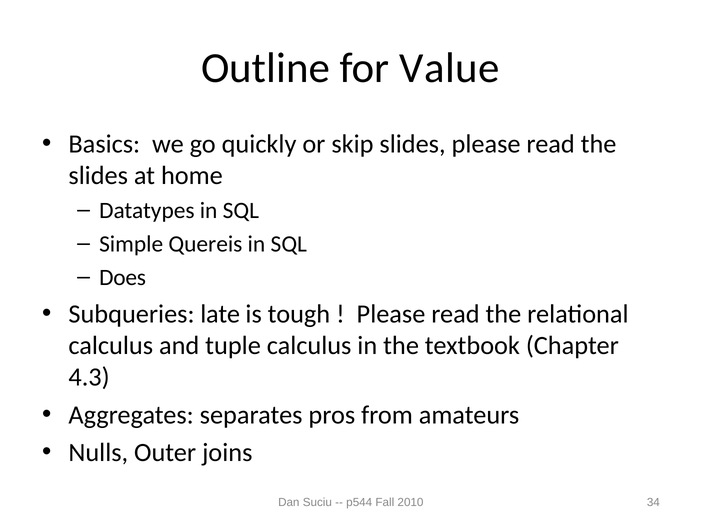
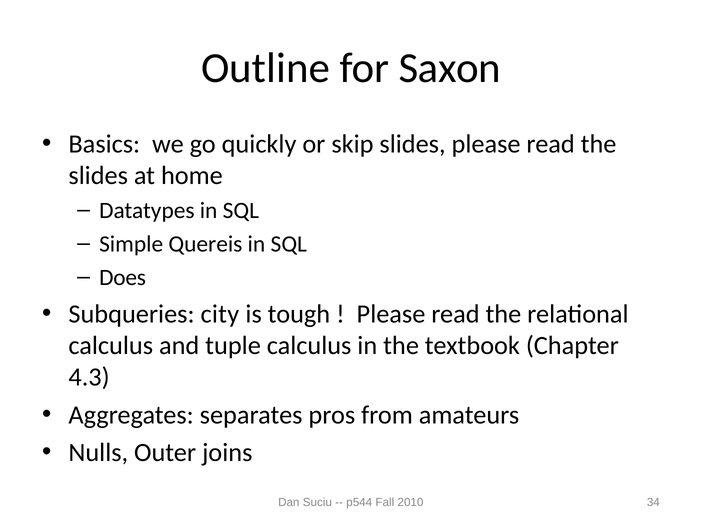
Value: Value -> Saxon (450, 68)
late: late -> city (220, 314)
